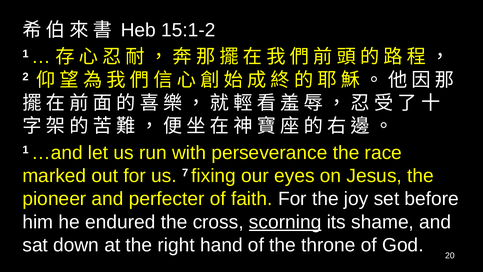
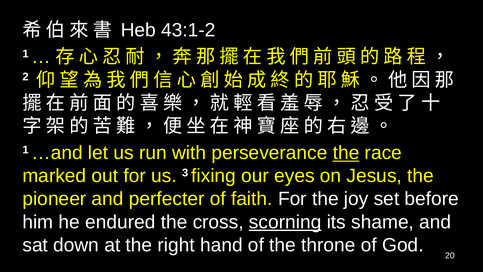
15:1-2: 15:1-2 -> 43:1-2 (188, 30)
the underline: none -> present (346, 153)
7: 7 -> 3 (185, 173)
